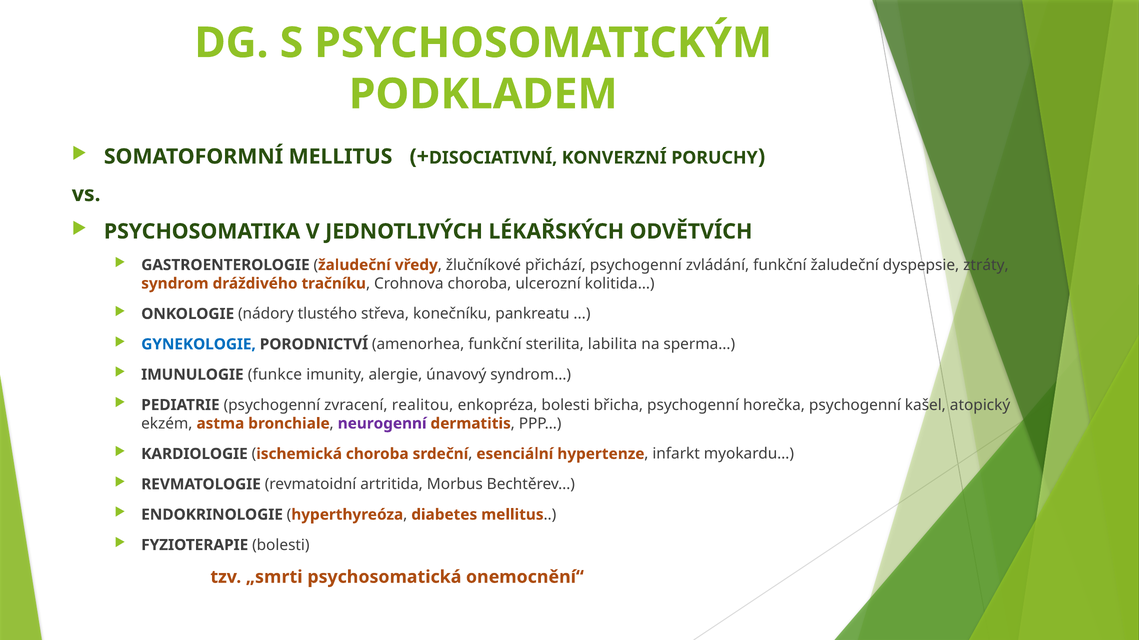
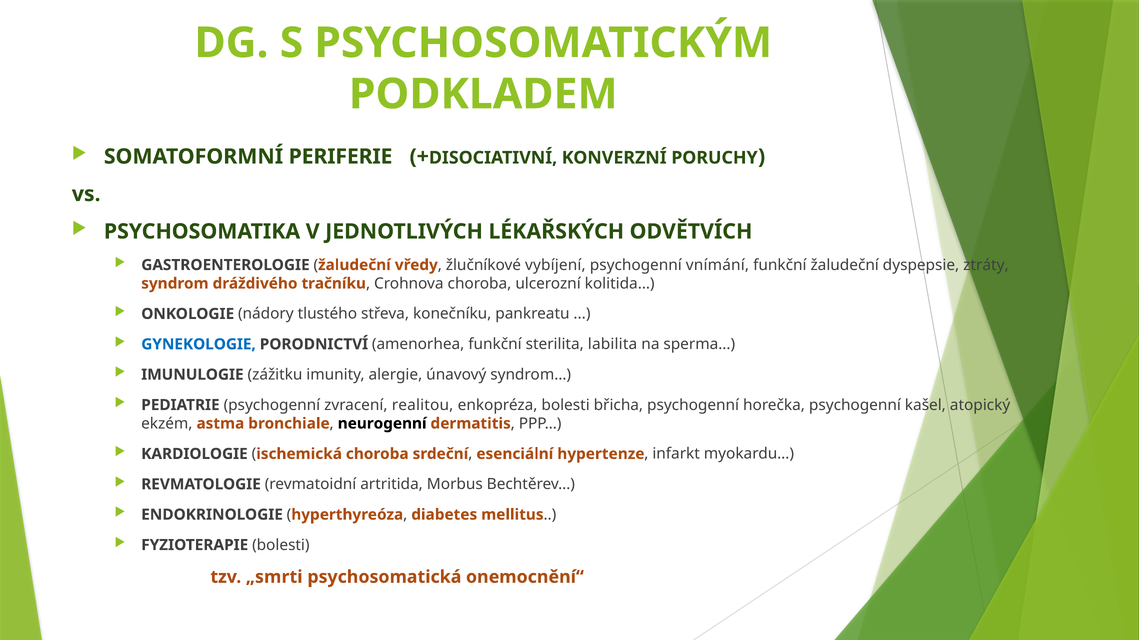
SOMATOFORMNÍ MELLITUS: MELLITUS -> PERIFERIE (341, 157)
přichází: přichází -> vybíjení (555, 265)
zvládání: zvládání -> vnímání (717, 265)
funkce: funkce -> zážitku (275, 375)
neurogenní colour: purple -> black (382, 424)
